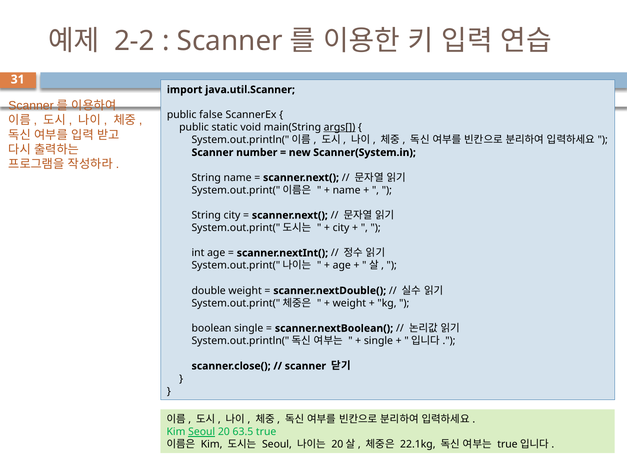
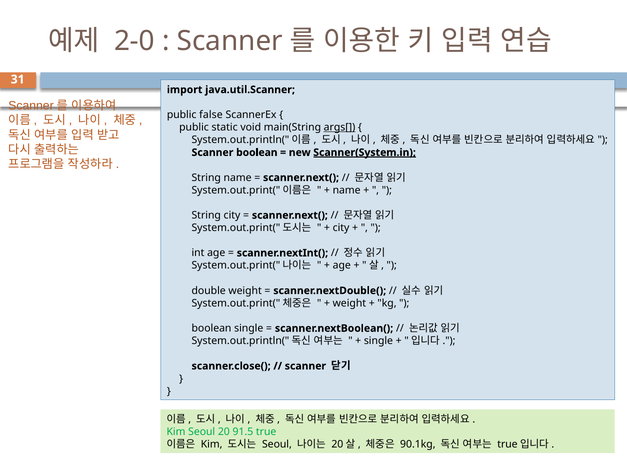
2-2: 2-2 -> 2-0 (134, 41)
Scanner number: number -> boolean (257, 152)
Scanner(System.in underline: none -> present (365, 152)
Seoul underline: present -> none (202, 431)
63.5: 63.5 -> 91.5 (243, 431)
22.1kg: 22.1kg -> 90.1kg (418, 444)
